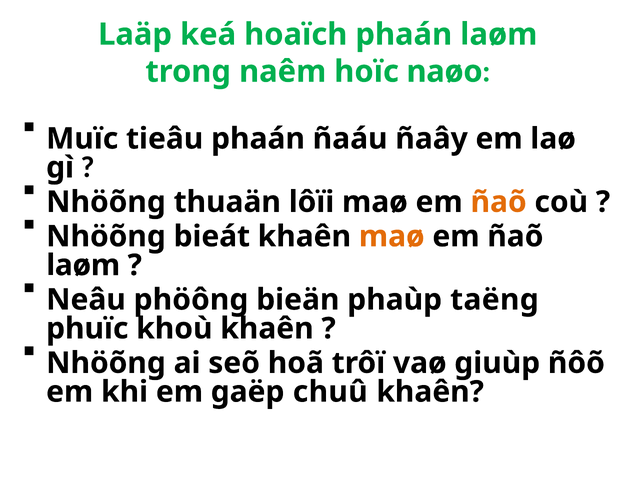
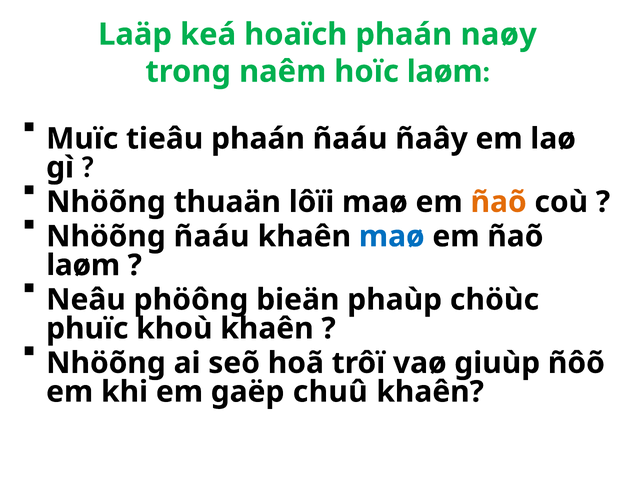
phaán laøm: laøm -> naøy (499, 34)
hoïc naøo: naøo -> laøm (445, 72)
Nhöõng bieát: bieát -> ñaáu (212, 236)
maø colour: orange -> blue (392, 236)
taëng: taëng -> chöùc (494, 300)
